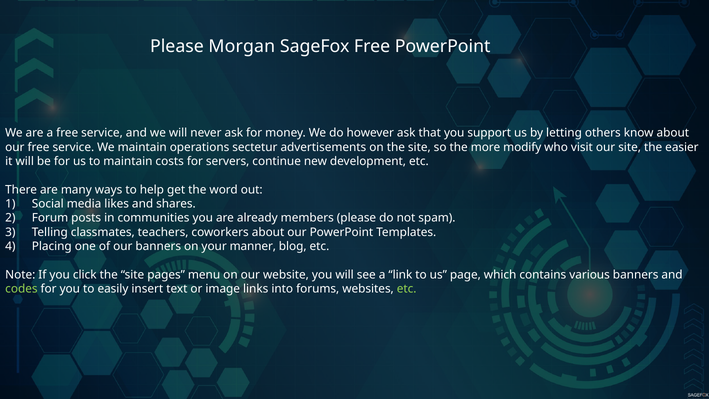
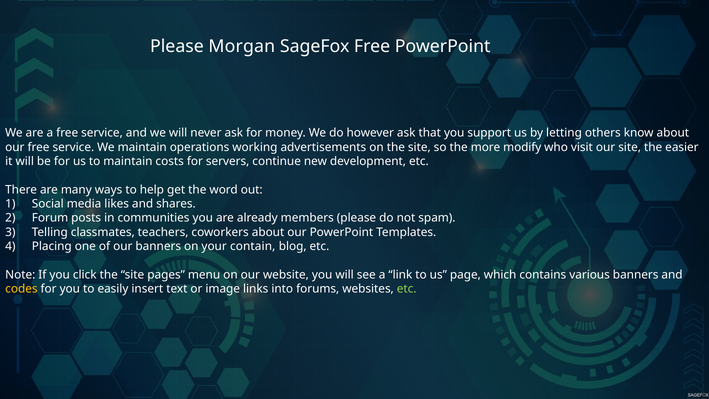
sectetur: sectetur -> working (255, 147)
manner: manner -> contain (253, 246)
codes colour: light green -> yellow (21, 289)
